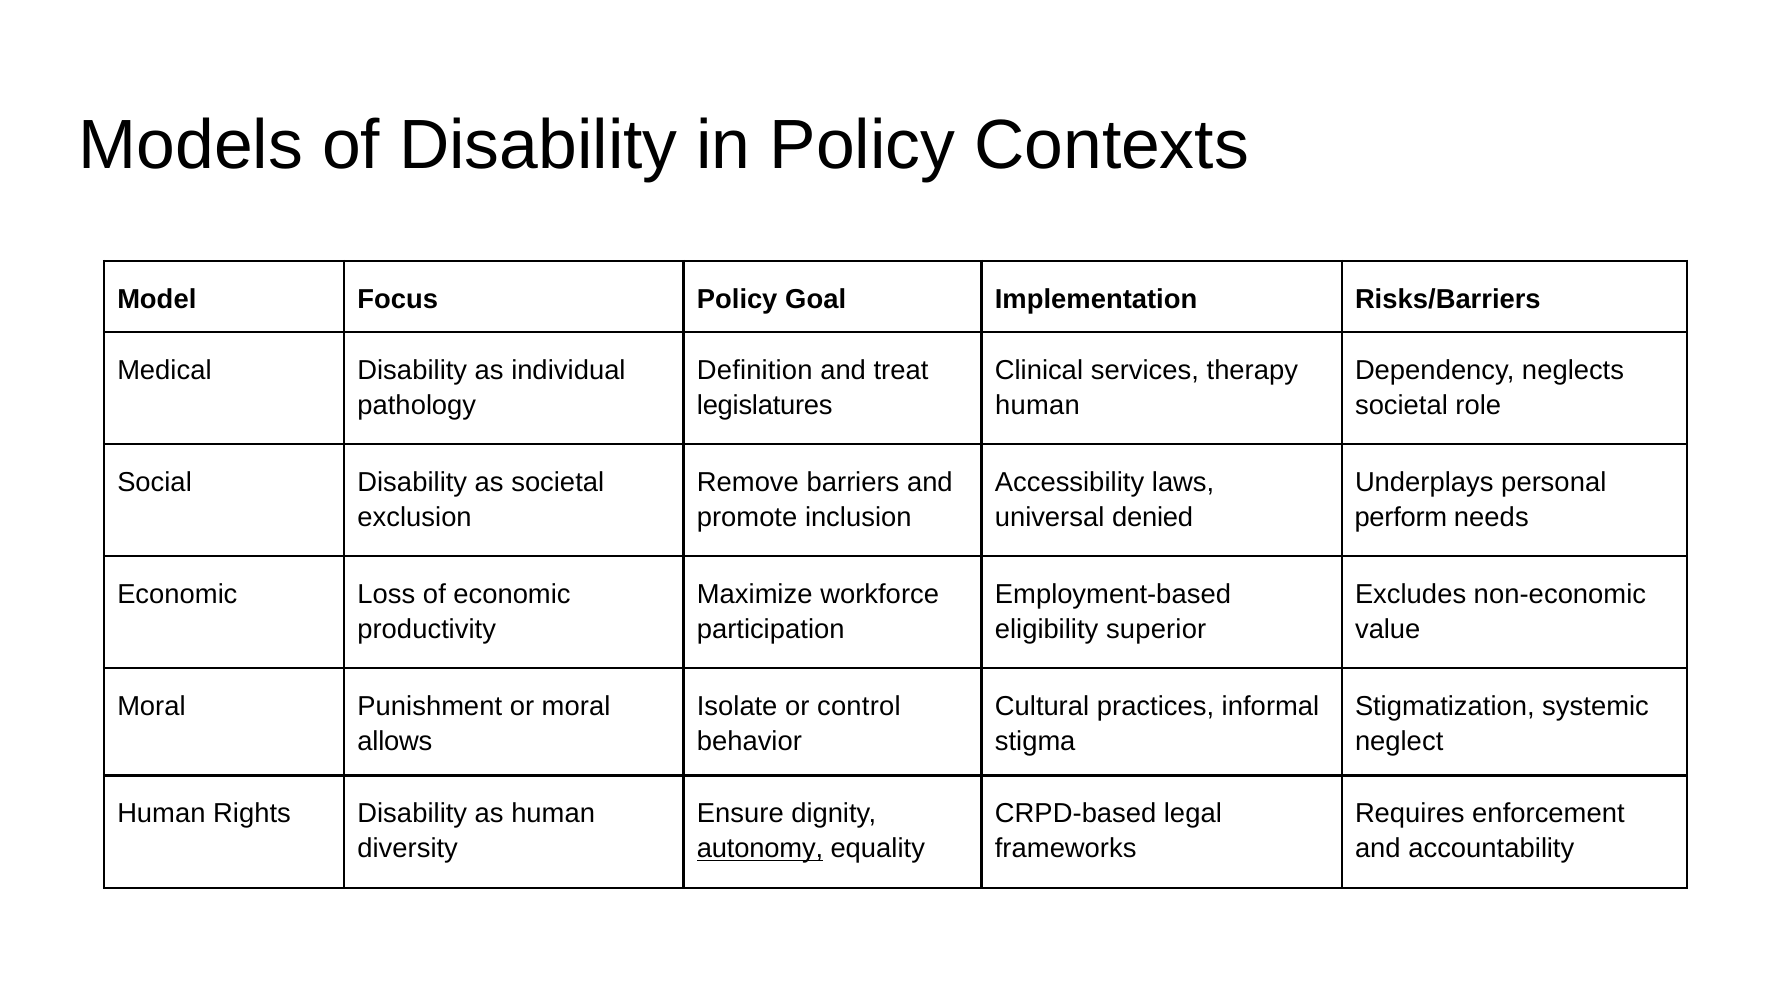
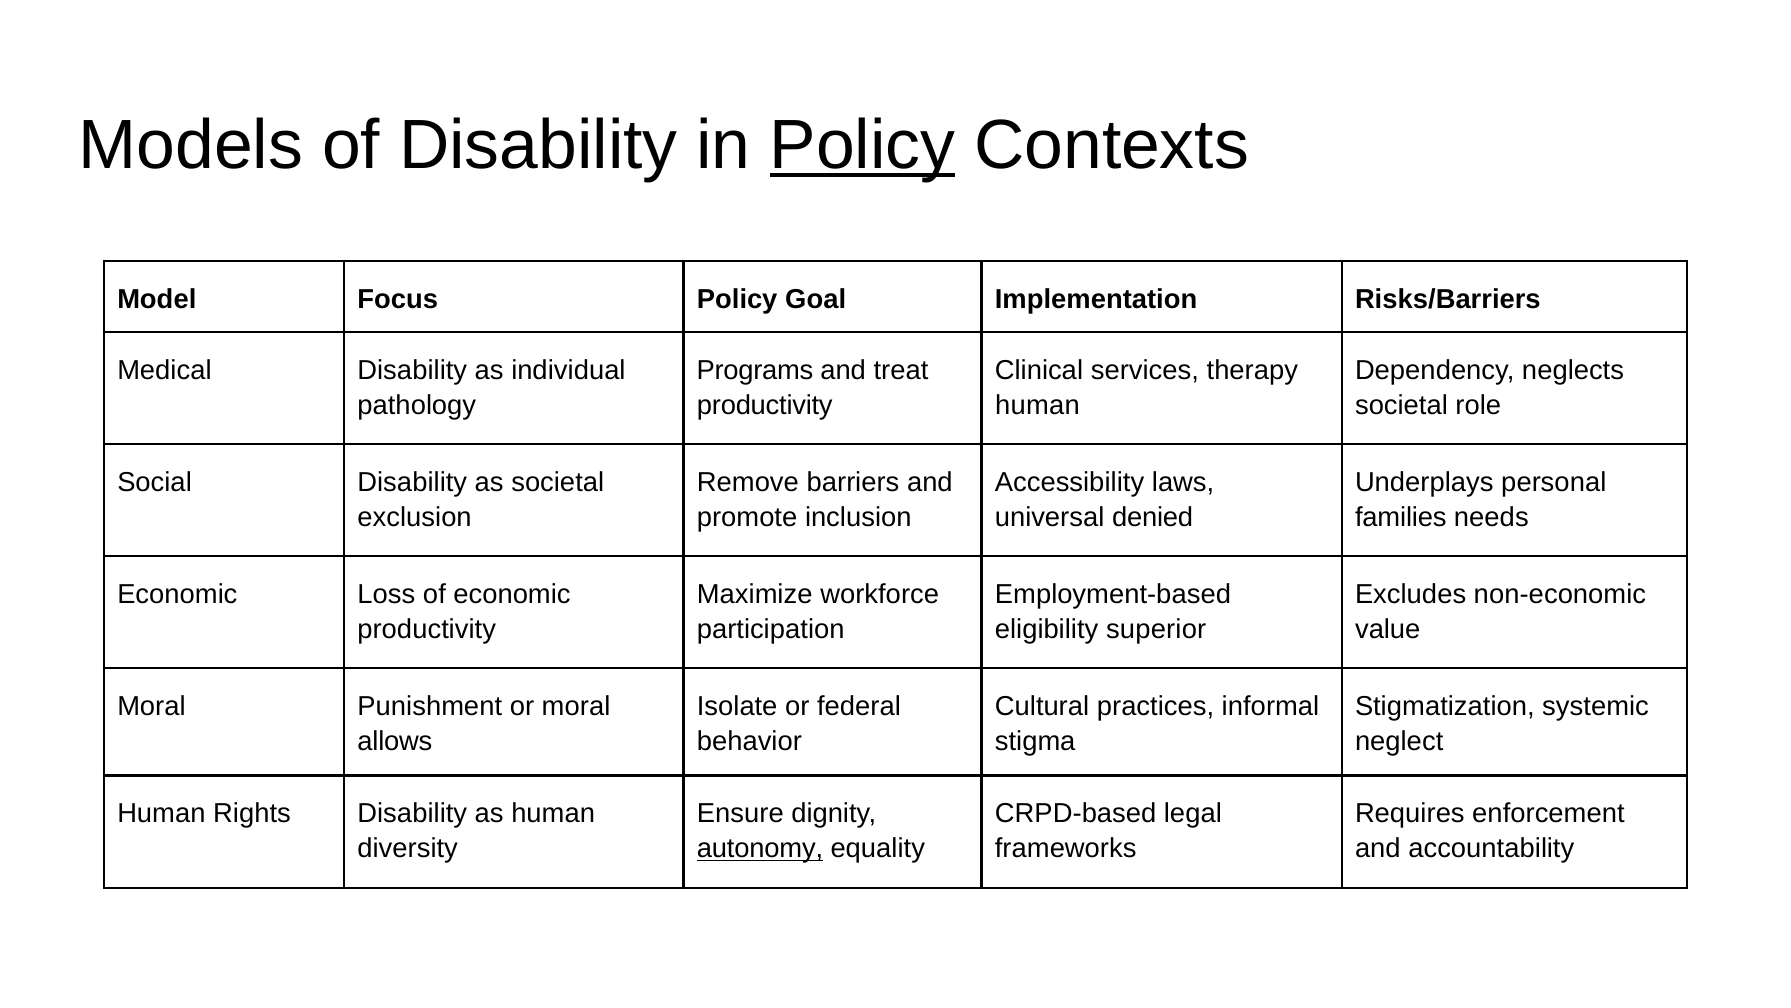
Policy underline: none -> present (863, 145)
Definition: Definition -> Programs (755, 370)
legislatures: legislatures -> productivity (765, 405)
perform: perform -> families (1401, 517)
control: control -> federal (859, 706)
